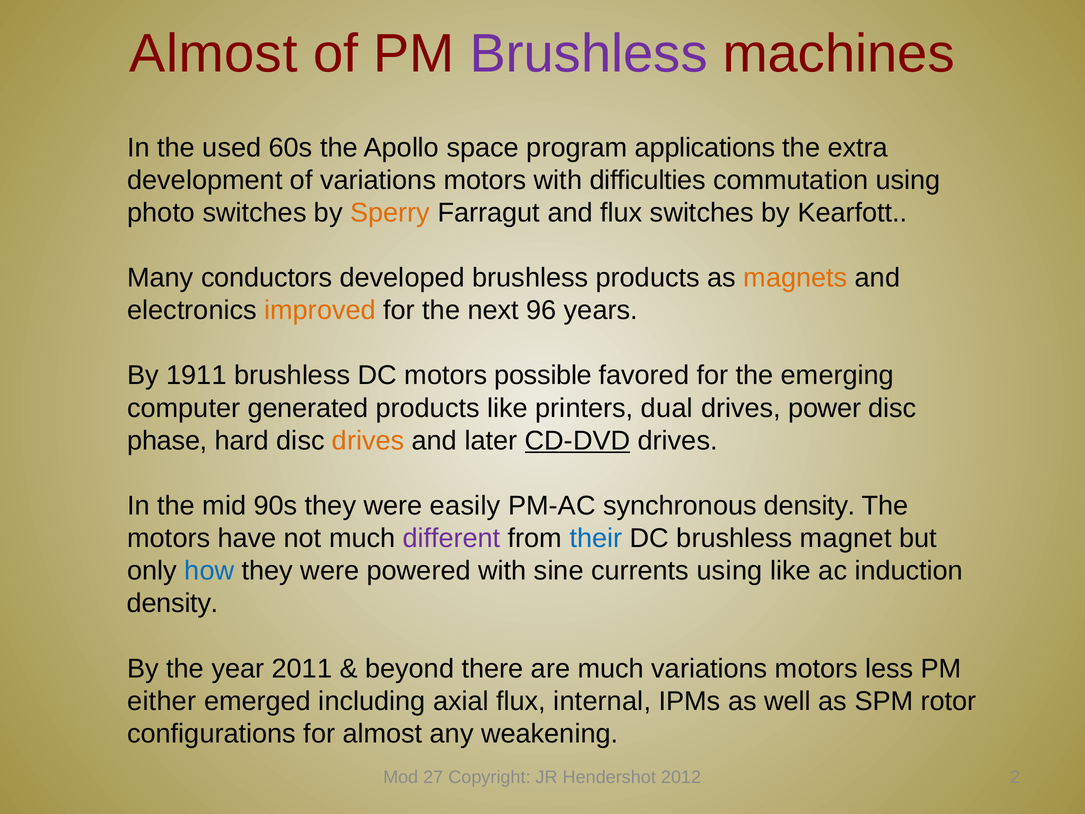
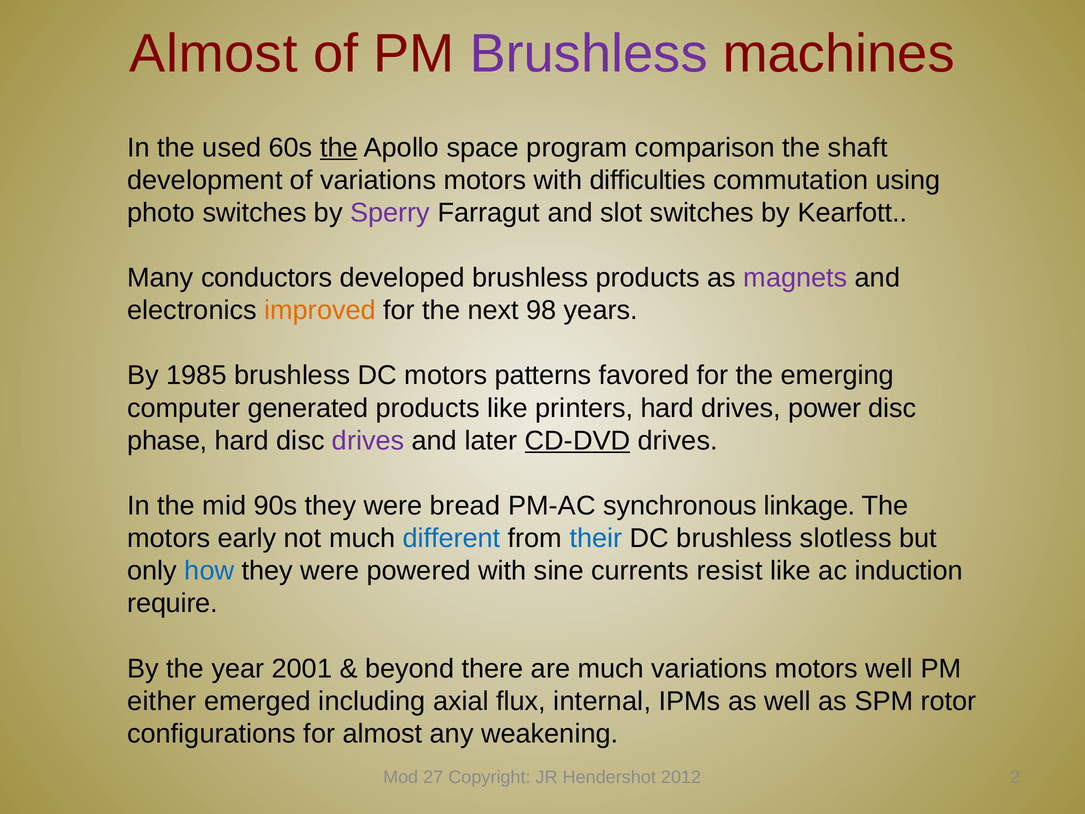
the underline: none -> present (339, 148)
applications: applications -> comparison (705, 148)
extra: extra -> shaft (858, 148)
Sperry colour: orange -> purple (390, 213)
and flux: flux -> slot (621, 213)
magnets colour: orange -> purple (795, 278)
96: 96 -> 98 (541, 310)
1911: 1911 -> 1985 (196, 375)
possible: possible -> patterns (543, 375)
printers dual: dual -> hard (667, 408)
drives colour: orange -> purple (368, 441)
easily: easily -> bread (465, 506)
synchronous density: density -> linkage (810, 506)
have: have -> early (247, 538)
different colour: purple -> blue (452, 538)
magnet: magnet -> slotless (846, 538)
currents using: using -> resist (730, 571)
density: density -> require (173, 603)
2011: 2011 -> 2001 (302, 668)
motors less: less -> well (889, 668)
